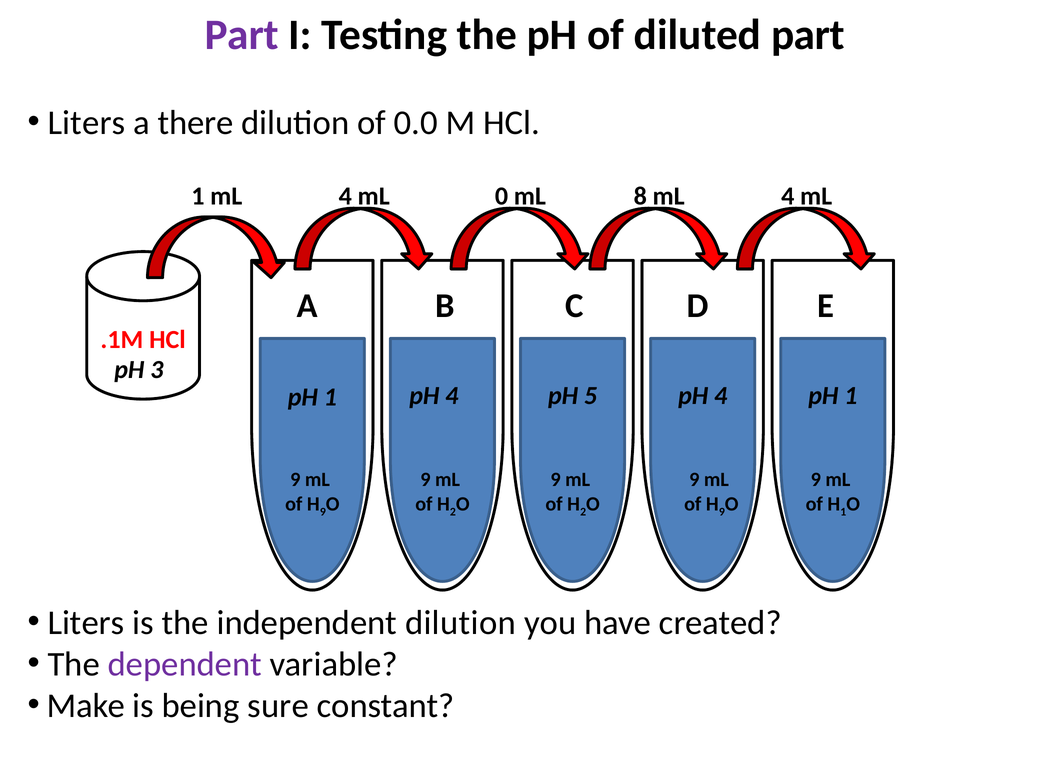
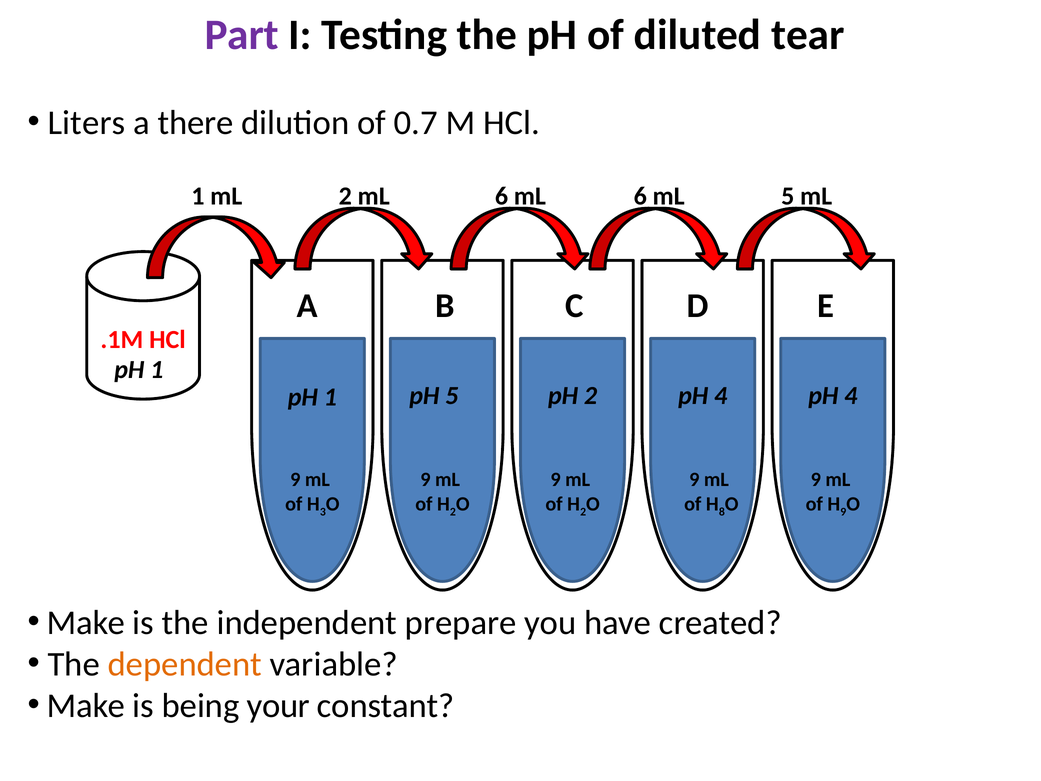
diluted part: part -> tear (808, 35)
0.0: 0.0 -> 0.7 (416, 123)
1 mL 4: 4 -> 2 (345, 196)
0: 0 -> 6 (501, 196)
8: 8 -> 6 (640, 196)
4: 4 -> 5 (788, 196)
3: 3 -> 1 (157, 370)
1 pH 4: 4 -> 5 (452, 396)
pH 5: 5 -> 2 (591, 396)
4 pH 1: 1 -> 4 (851, 396)
9: 9 -> 3 (323, 512)
9: 9 -> 8 (722, 512)
1: 1 -> 9 (843, 512)
Liters: Liters -> Make (86, 622)
independent dilution: dilution -> prepare (461, 622)
dependent colour: purple -> orange (185, 664)
sure: sure -> your (278, 706)
